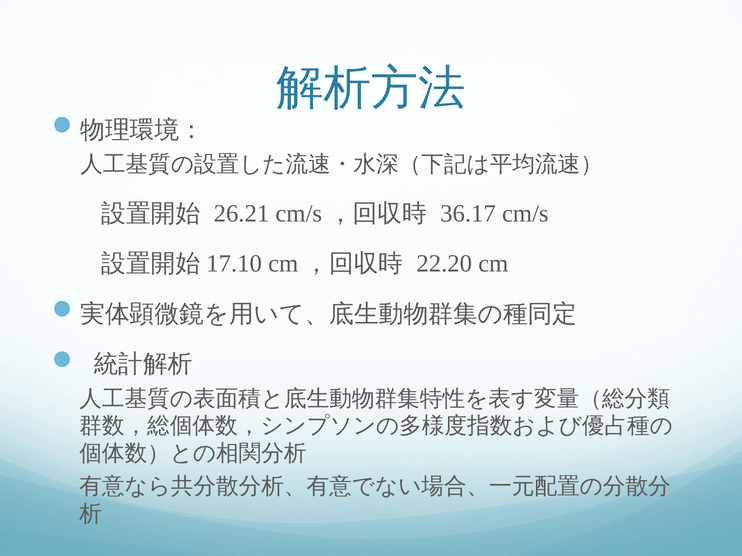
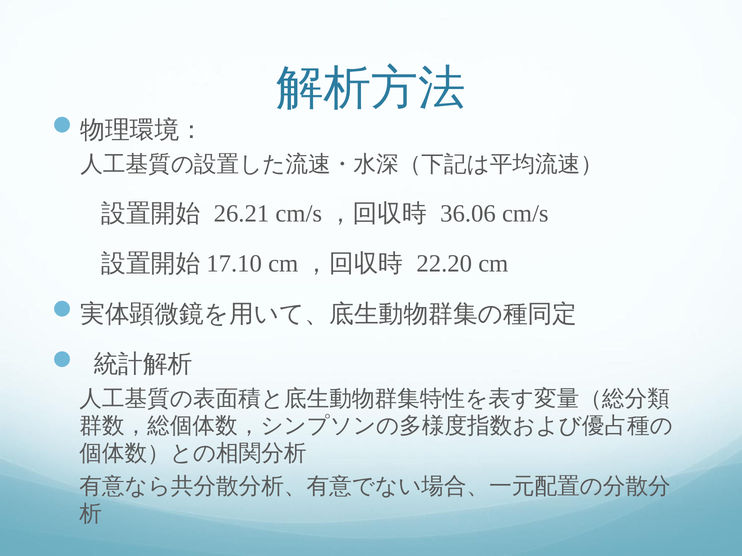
36.17: 36.17 -> 36.06 (468, 214)
